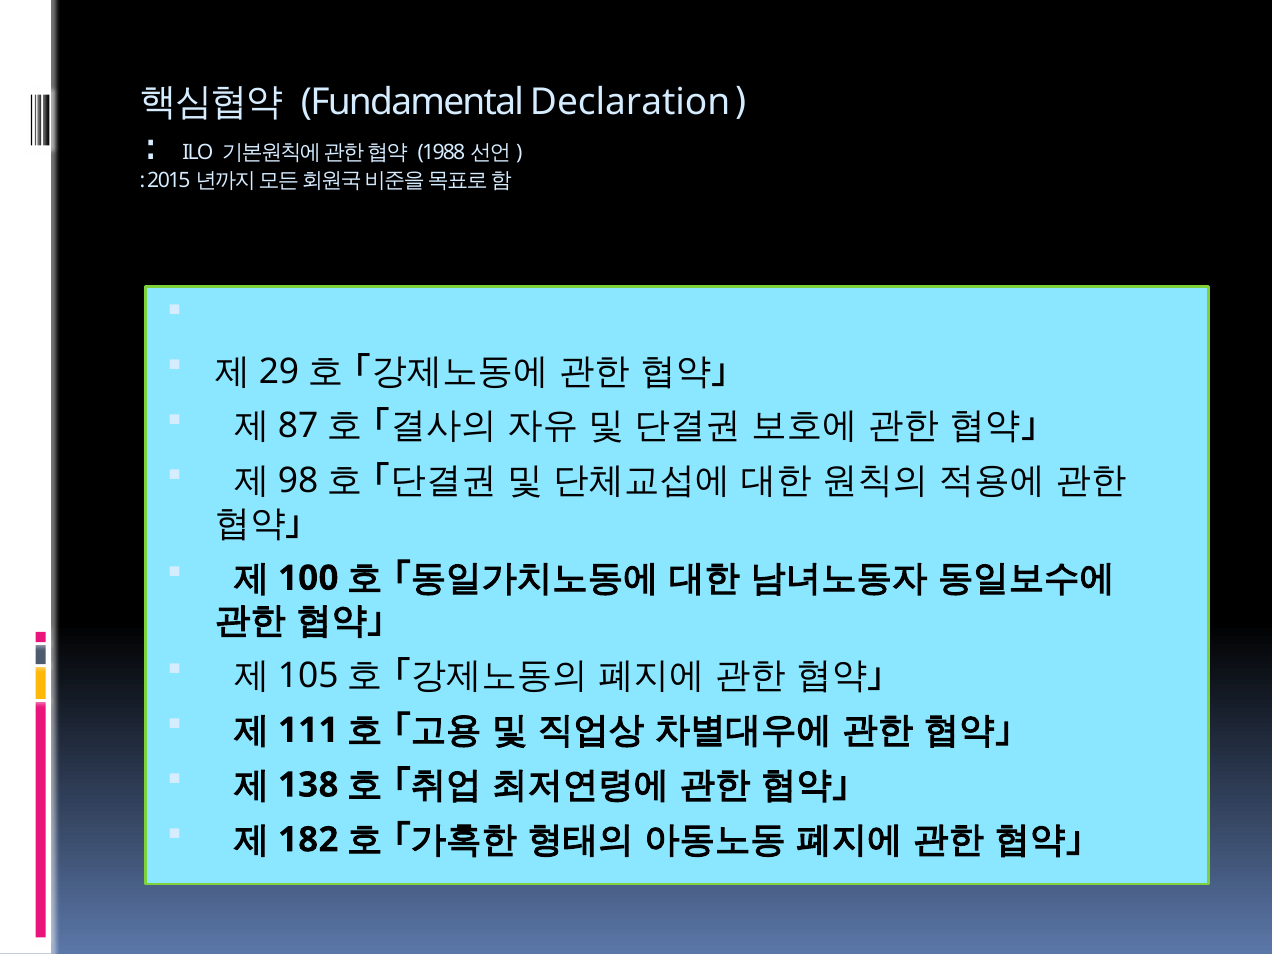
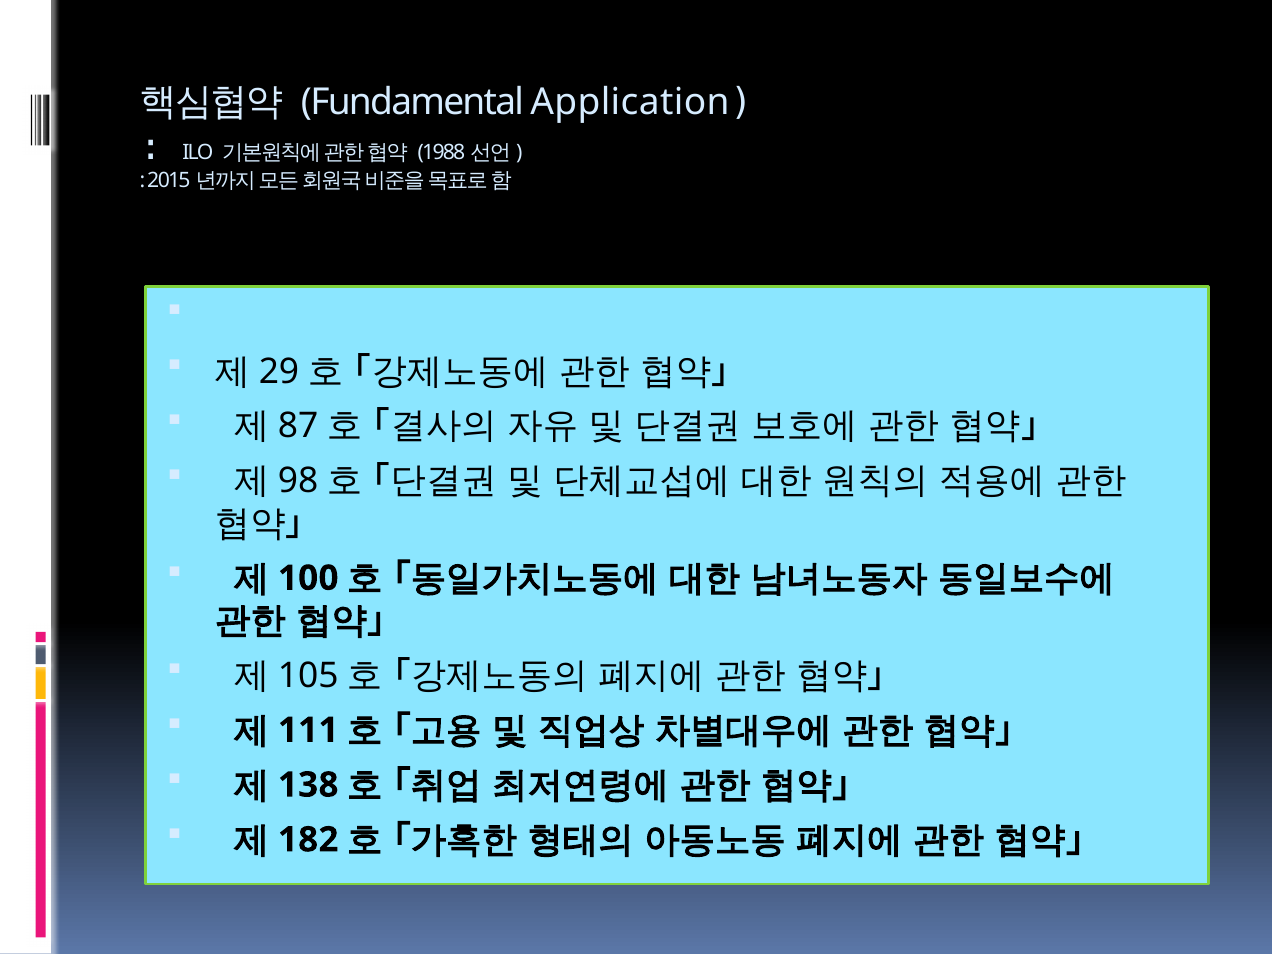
Declaration: Declaration -> Application (630, 102)
